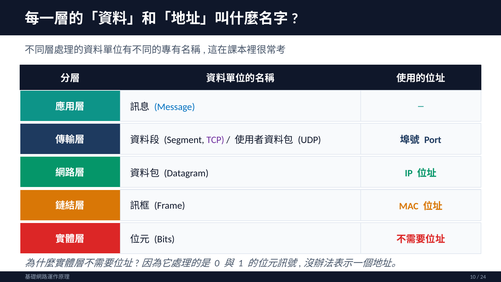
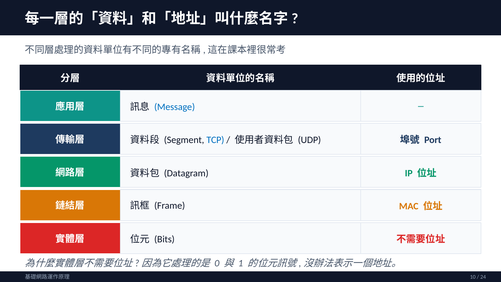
TCP colour: purple -> blue (215, 140)
